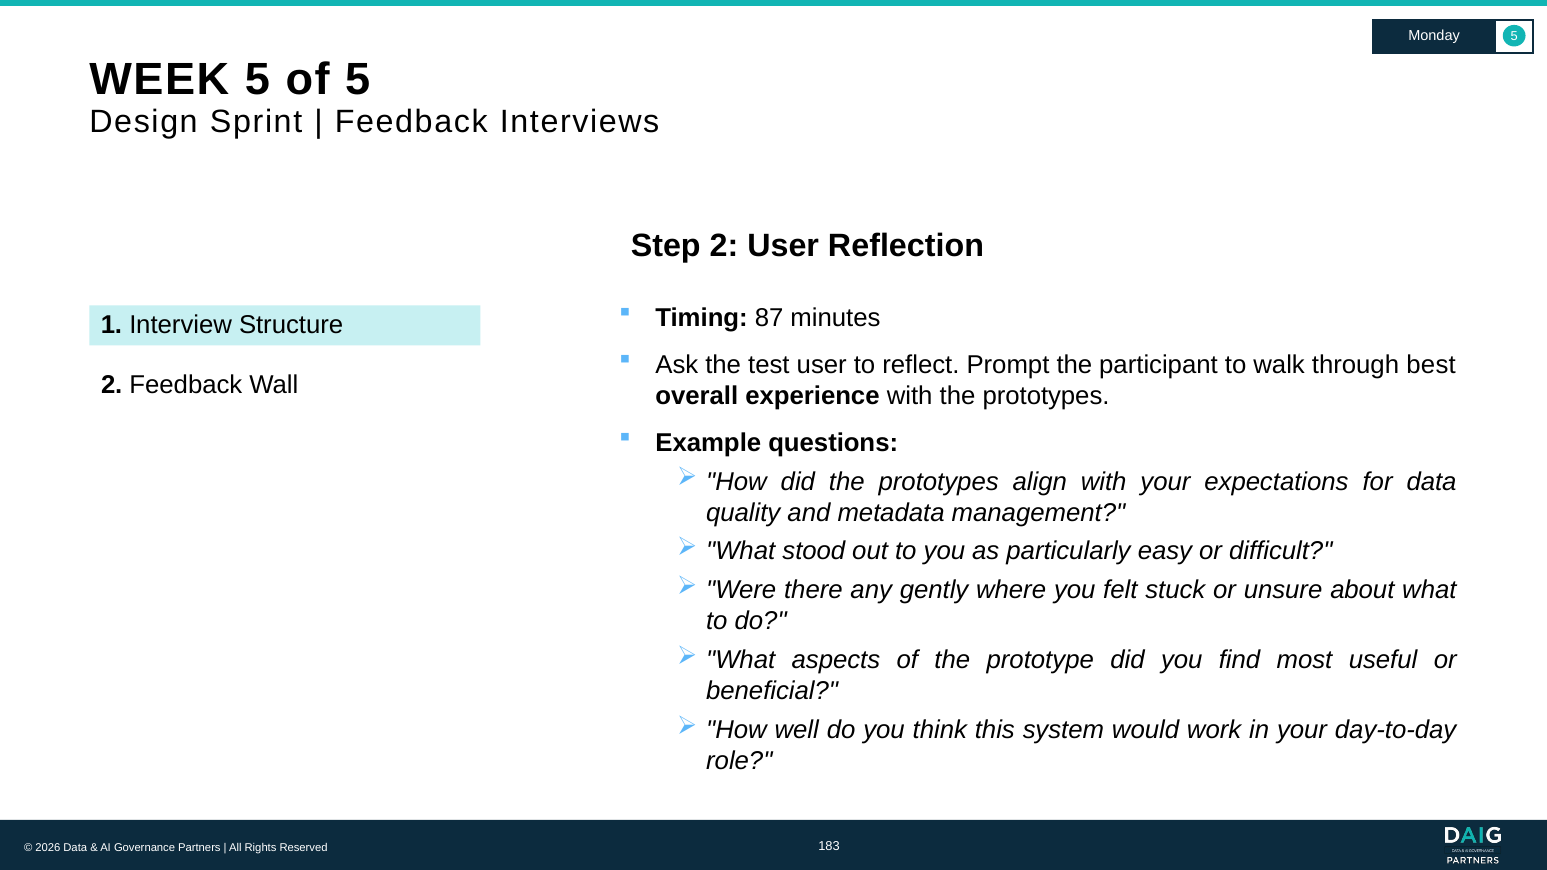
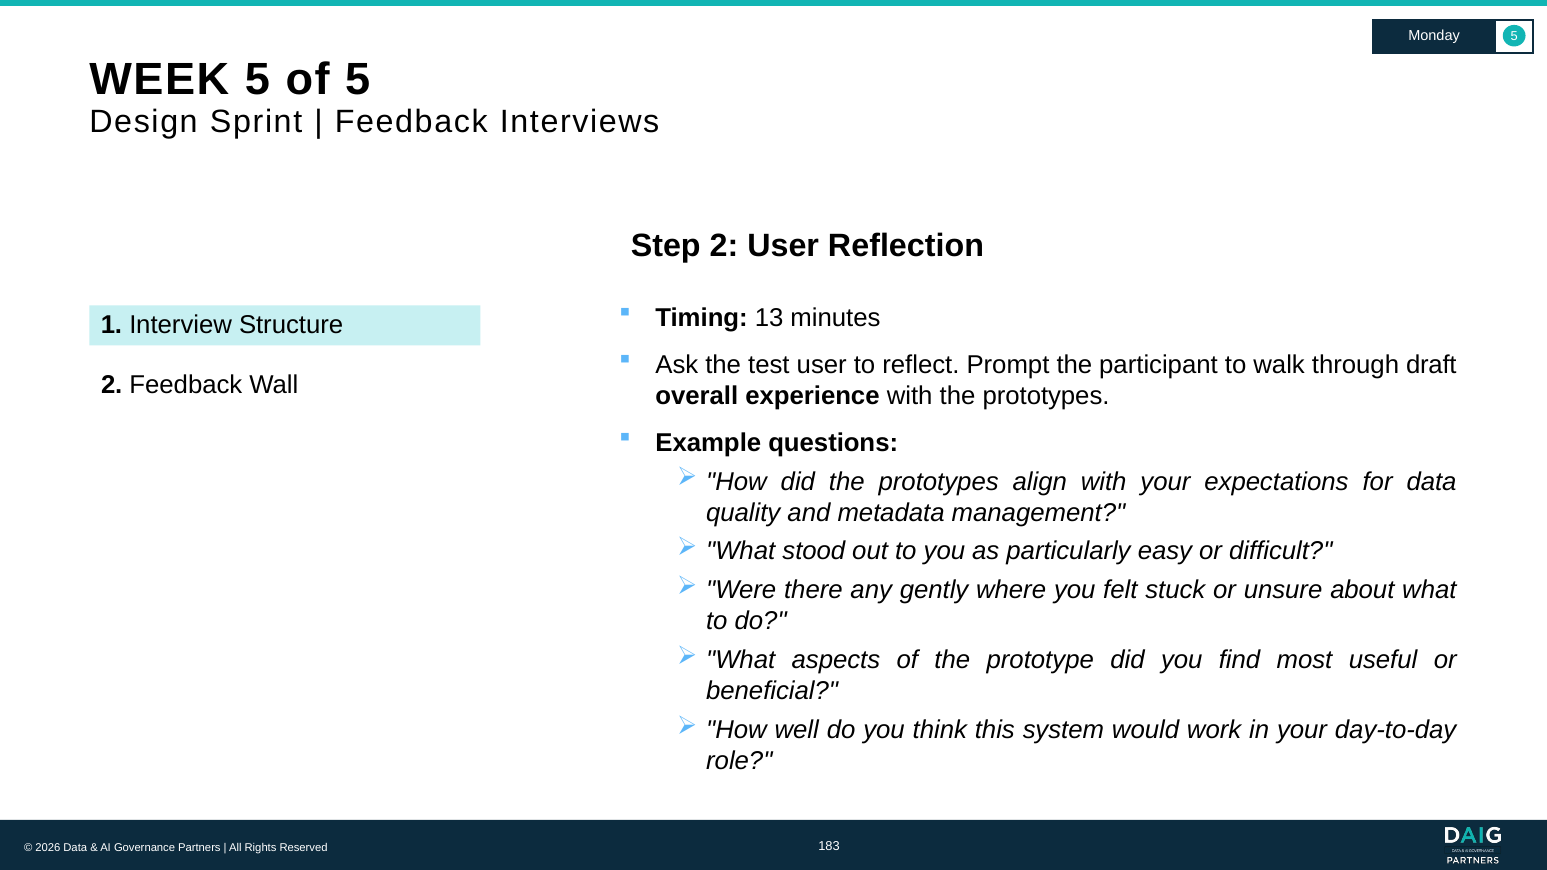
87: 87 -> 13 (769, 318)
best: best -> draft (1431, 365)
